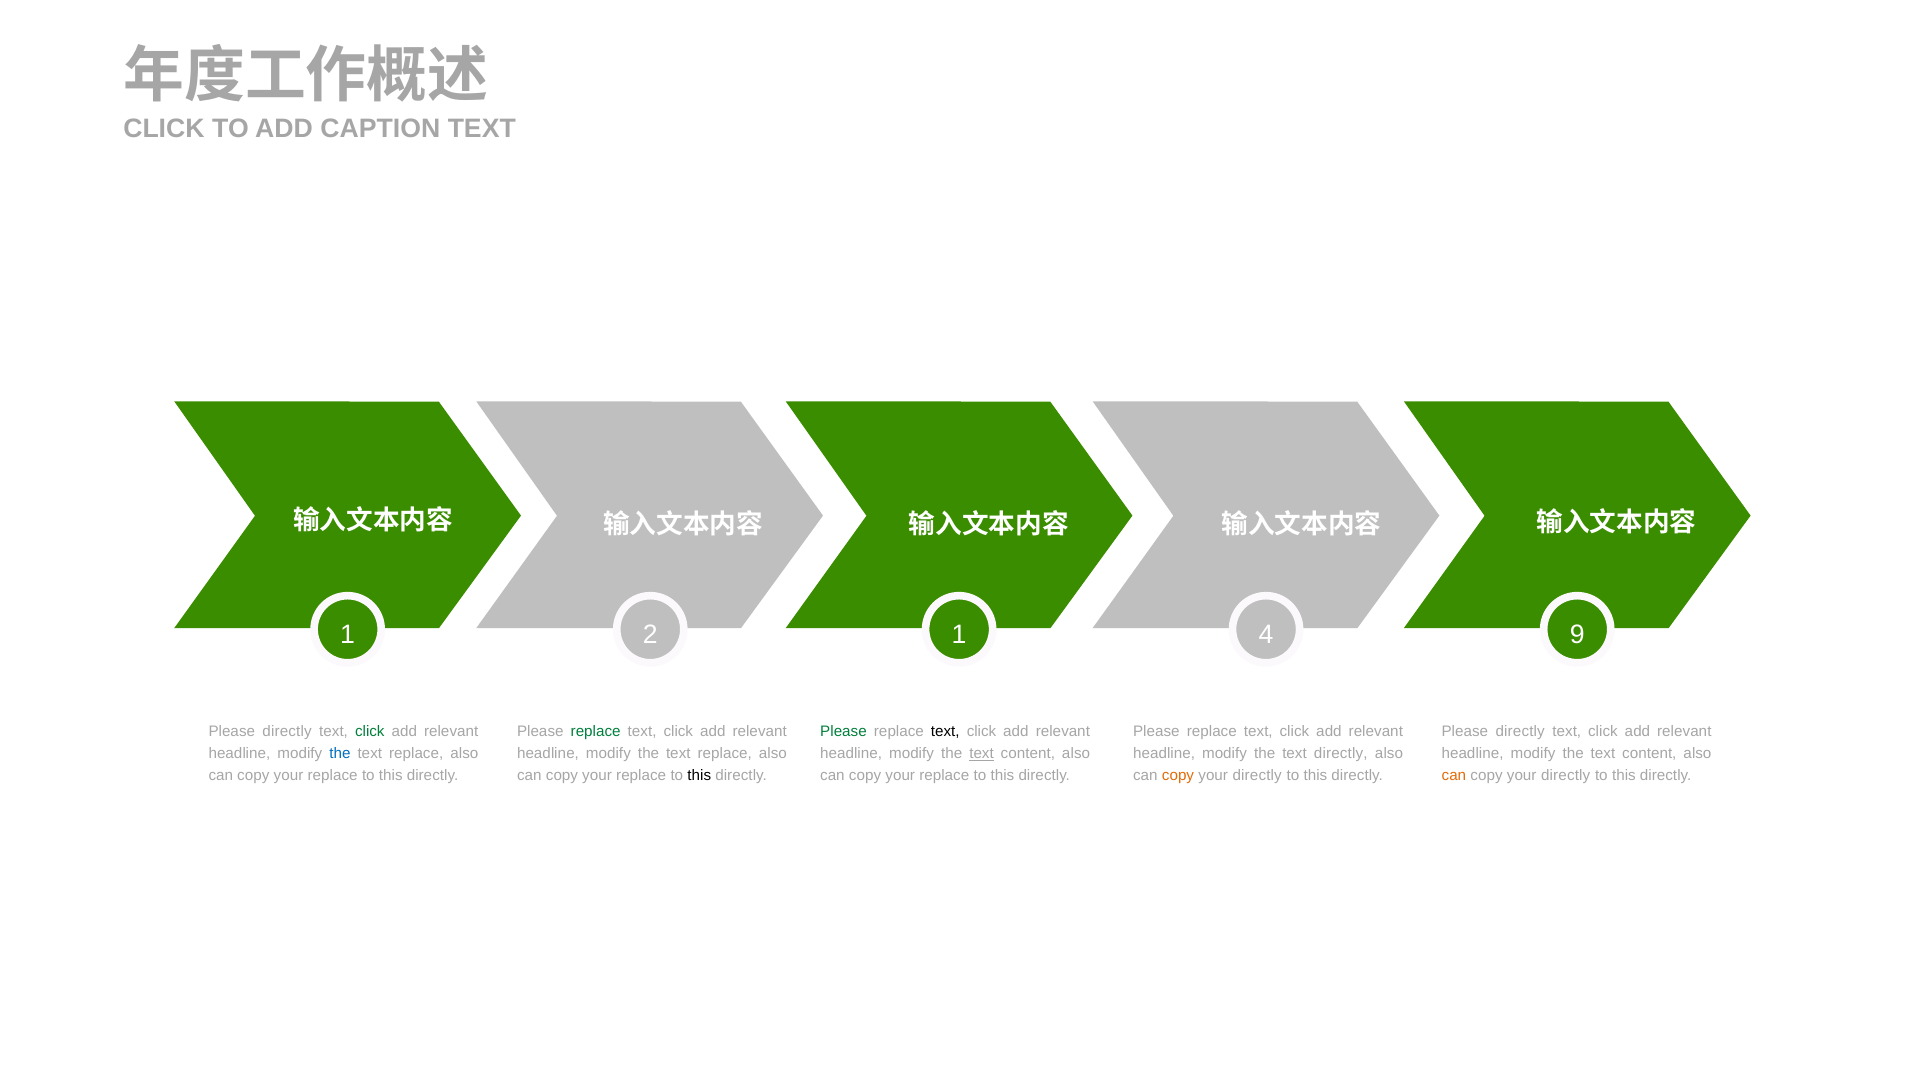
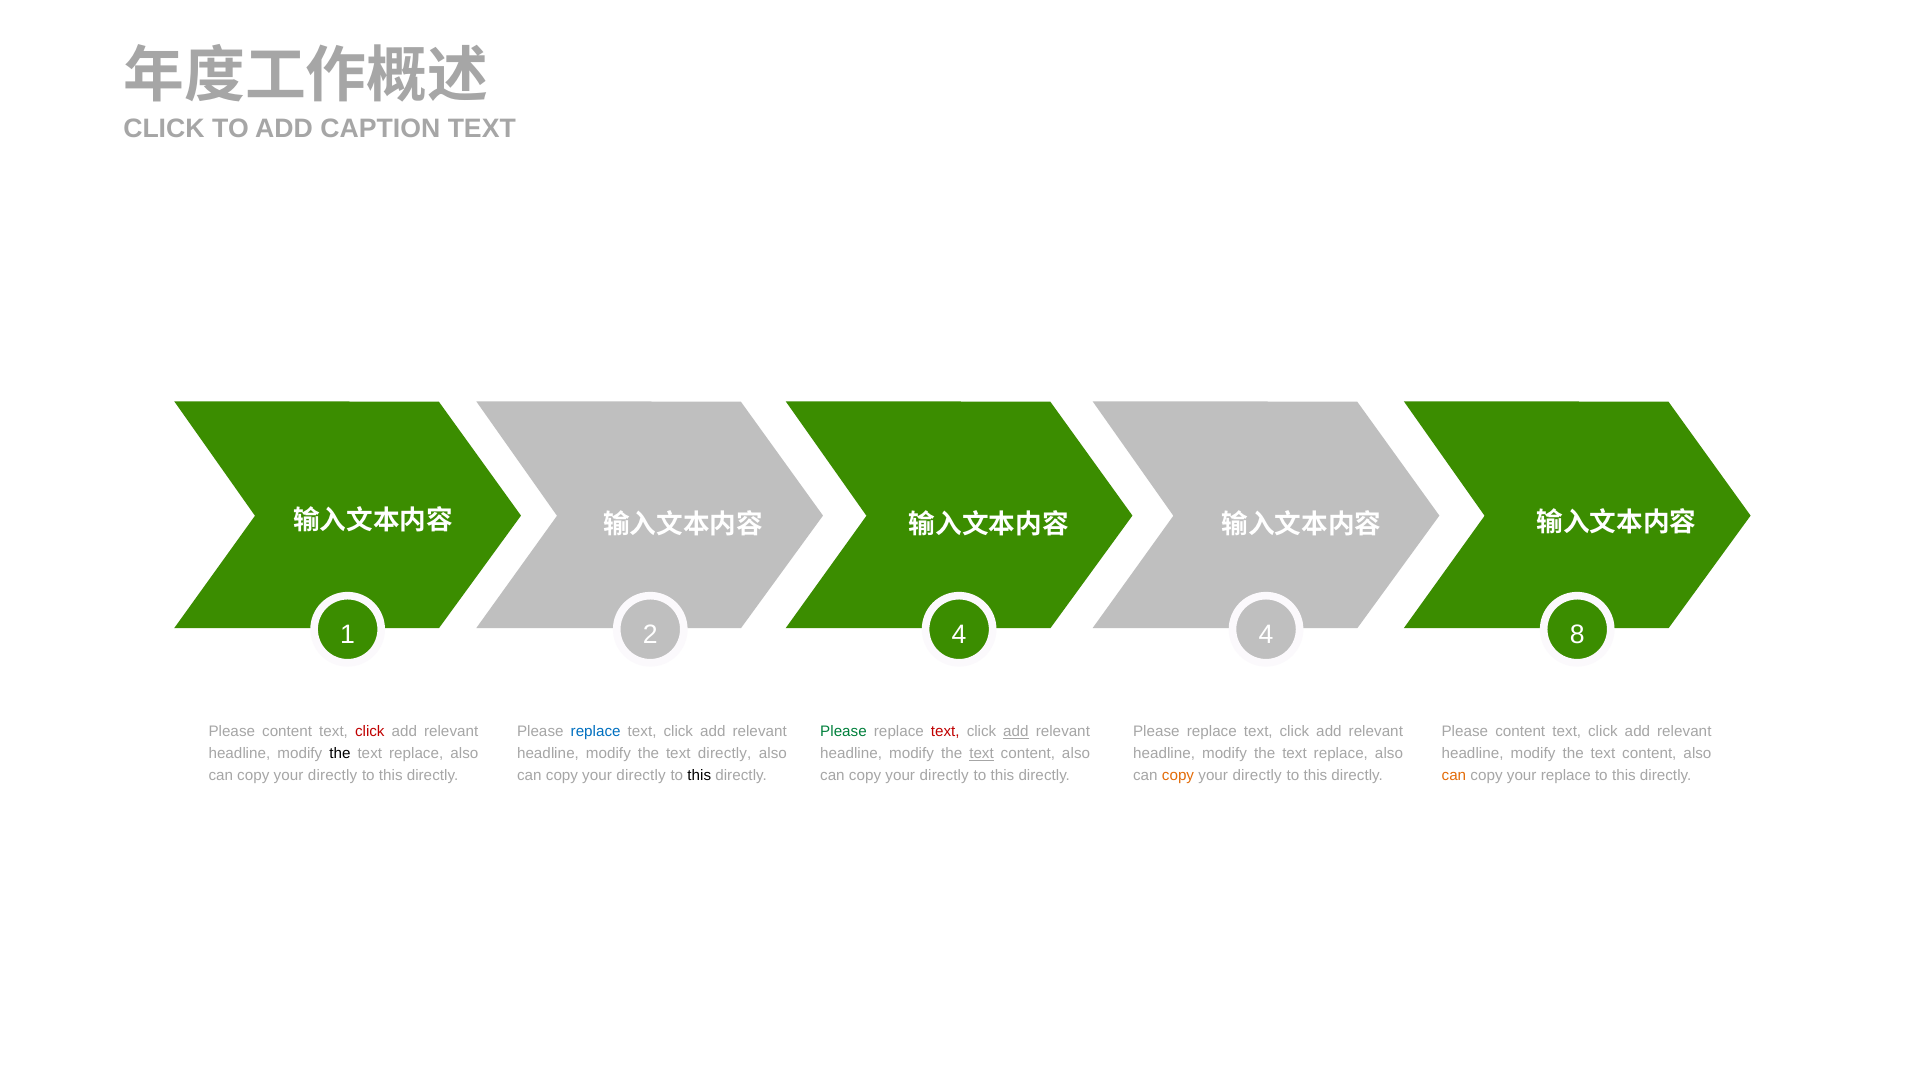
2 1: 1 -> 4 (959, 634)
9: 9 -> 8 (1577, 634)
directly: directly -> content (287, 731)
click colour: green -> red (370, 731)
replace colour: green -> blue (596, 731)
text colour: black -> red (945, 731)
add underline: none -> present (1016, 731)
directly: directly -> content (1520, 731)
the colour: blue -> black (340, 753)
replace: replace -> directly (725, 753)
directly: directly -> replace (1341, 753)
replace: replace -> directly (333, 775)
replace: replace -> directly (641, 775)
replace: replace -> directly (944, 775)
directly: directly -> replace (1566, 775)
